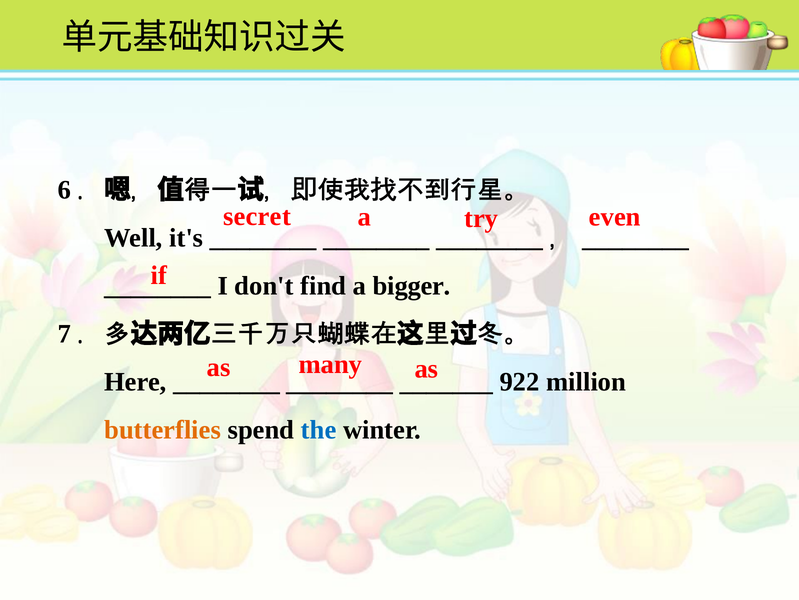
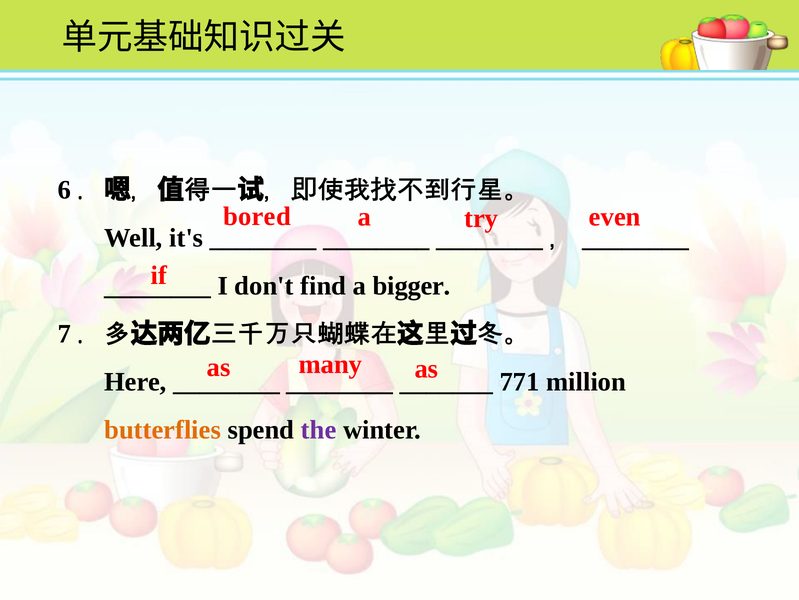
secret: secret -> bored (257, 216)
922: 922 -> 771 (520, 381)
the colour: blue -> purple (319, 429)
